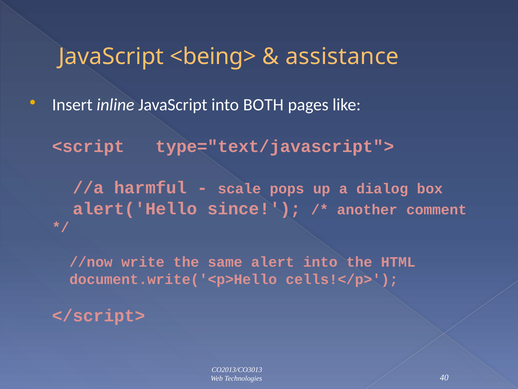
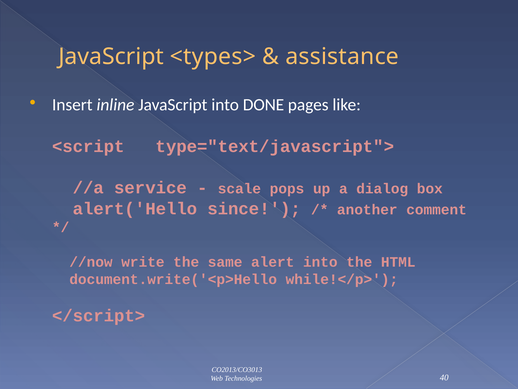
<being>: <being> -> <types> (213, 56)
BOTH: BOTH -> DONE (263, 105)
harmful: harmful -> service (151, 188)
cells!</p>: cells!</p> -> while!</p> (342, 279)
